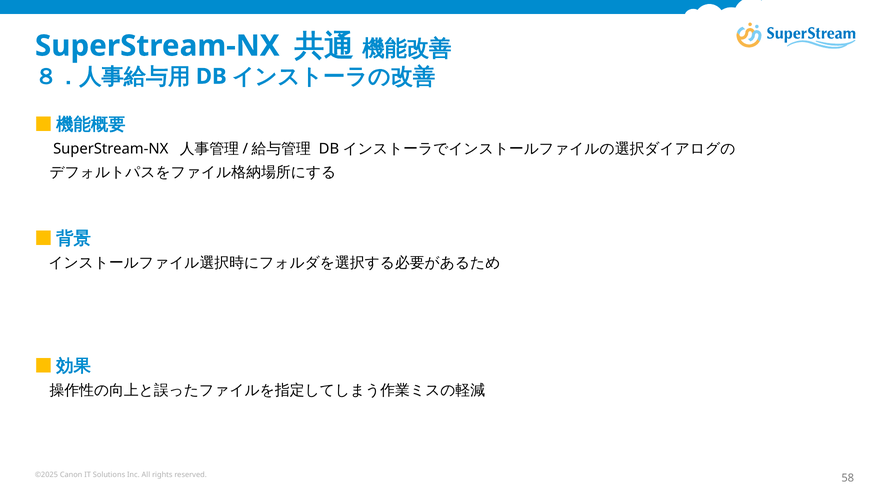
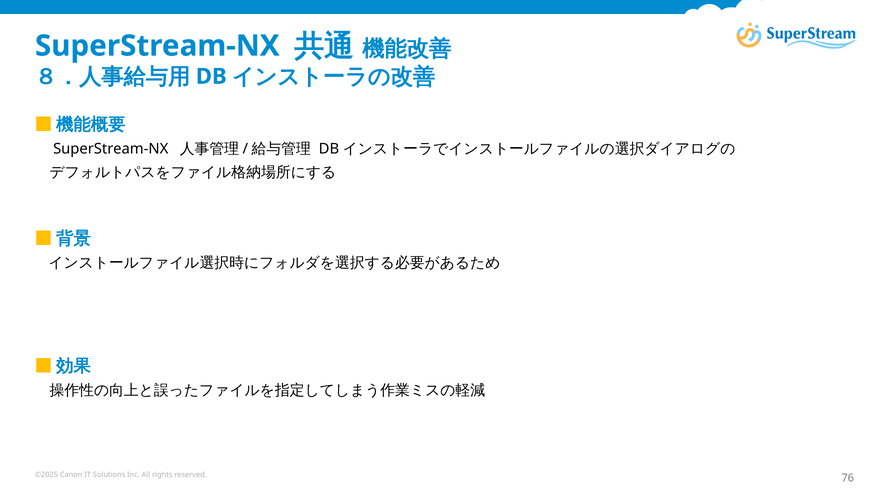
58: 58 -> 76 (848, 478)
